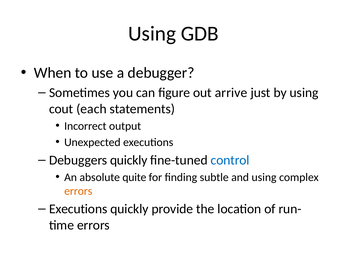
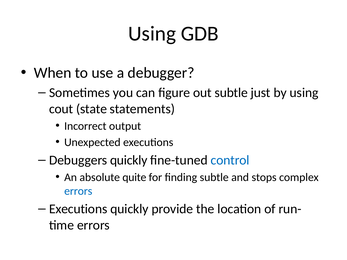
out arrive: arrive -> subtle (231, 93)
each: each -> state (92, 109)
and using: using -> stops (264, 177)
errors colour: orange -> blue (78, 191)
